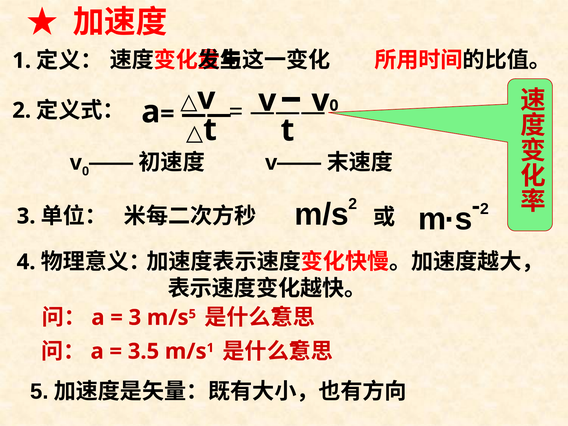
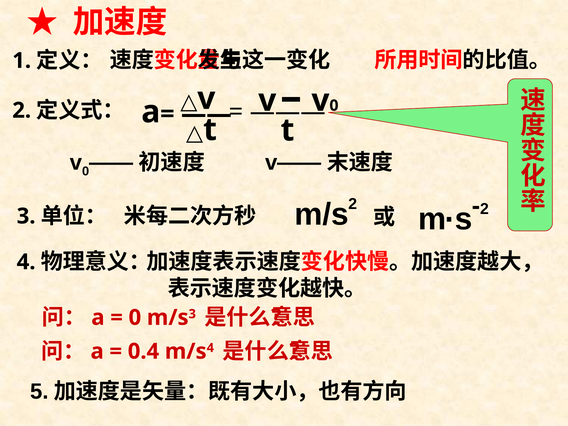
3: 3 -> 0 (135, 318)
m/s 5: 5 -> 3 (192, 314)
3.5: 3.5 -> 0.4 (143, 351)
m/s 1: 1 -> 4 (210, 348)
